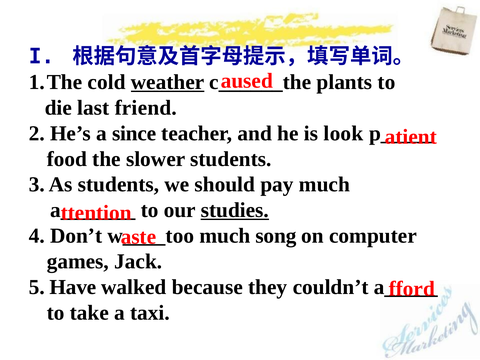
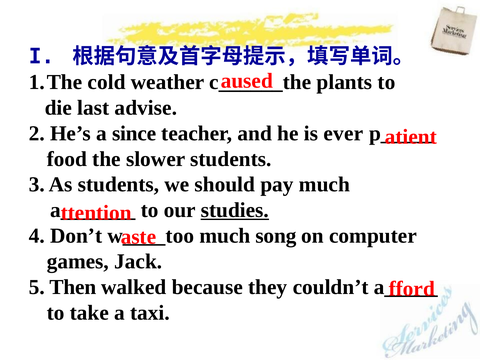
weather underline: present -> none (168, 82)
friend: friend -> advise (146, 108)
look: look -> ever (343, 133)
Have: Have -> Then (73, 287)
